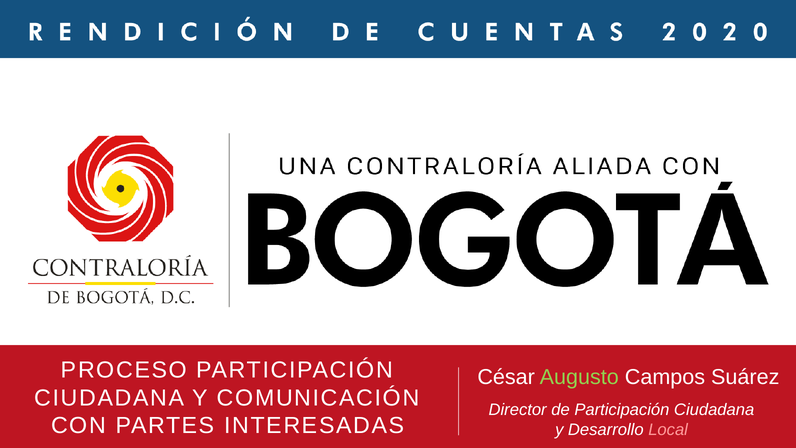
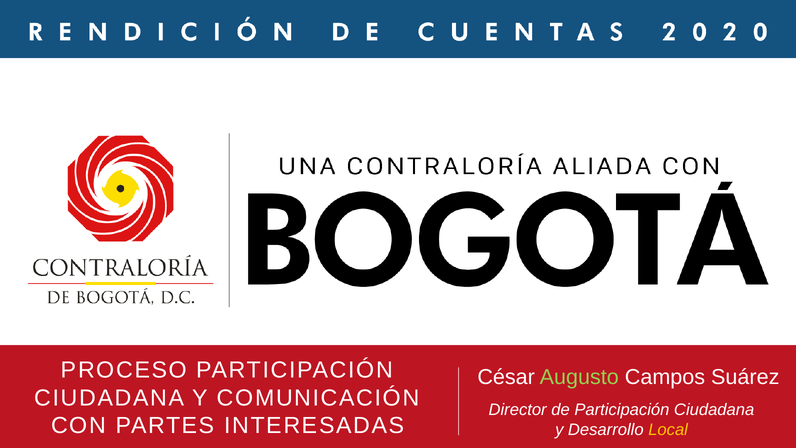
Local colour: pink -> yellow (668, 429)
